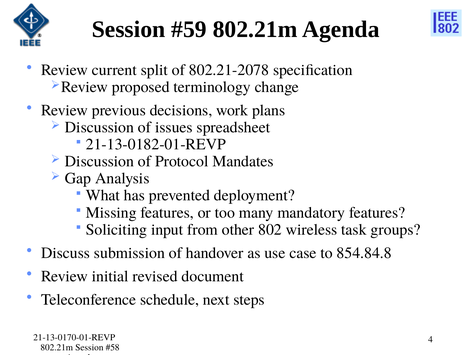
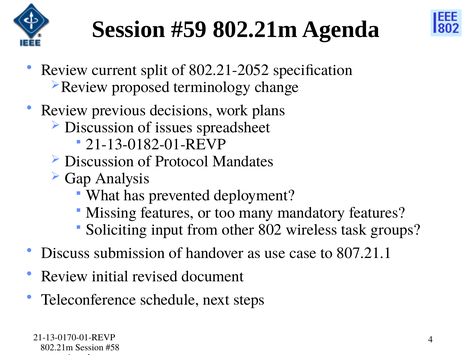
802.21-2078: 802.21-2078 -> 802.21-2052 (229, 70)
854.84.8: 854.84.8 -> 807.21.1 (364, 253)
